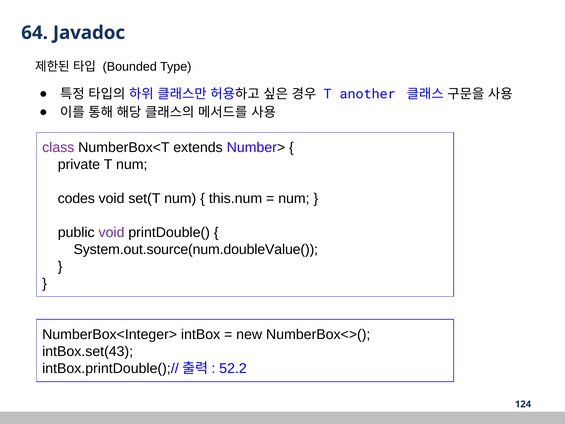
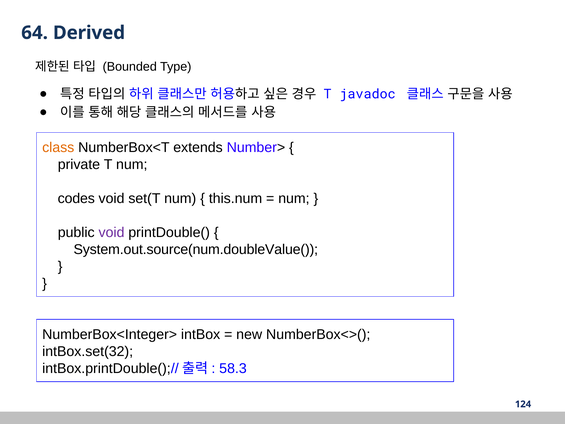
Javadoc: Javadoc -> Derived (89, 33)
another: another -> javadoc (368, 94)
class colour: purple -> orange (58, 148)
intBox.set(43: intBox.set(43 -> intBox.set(32 (88, 351)
52.2: 52.2 -> 58.3 (233, 368)
